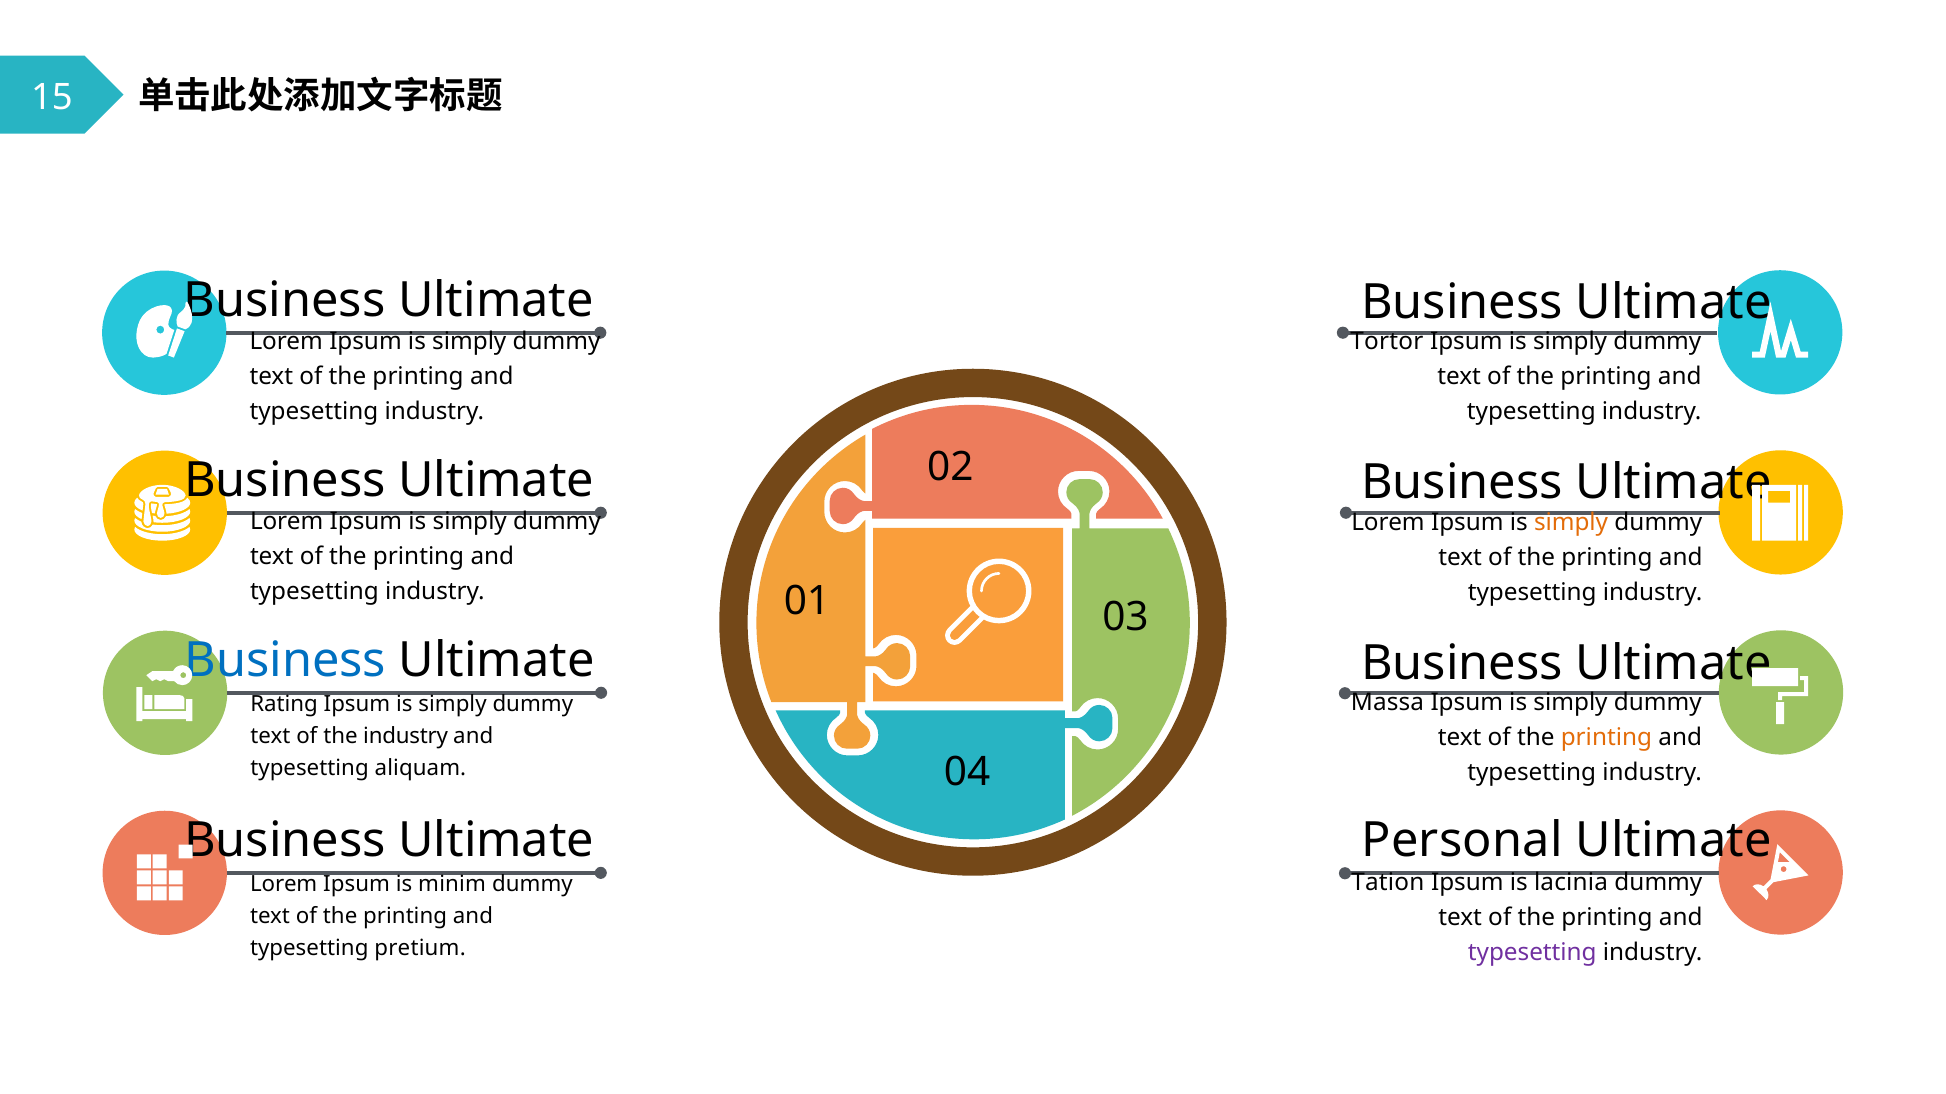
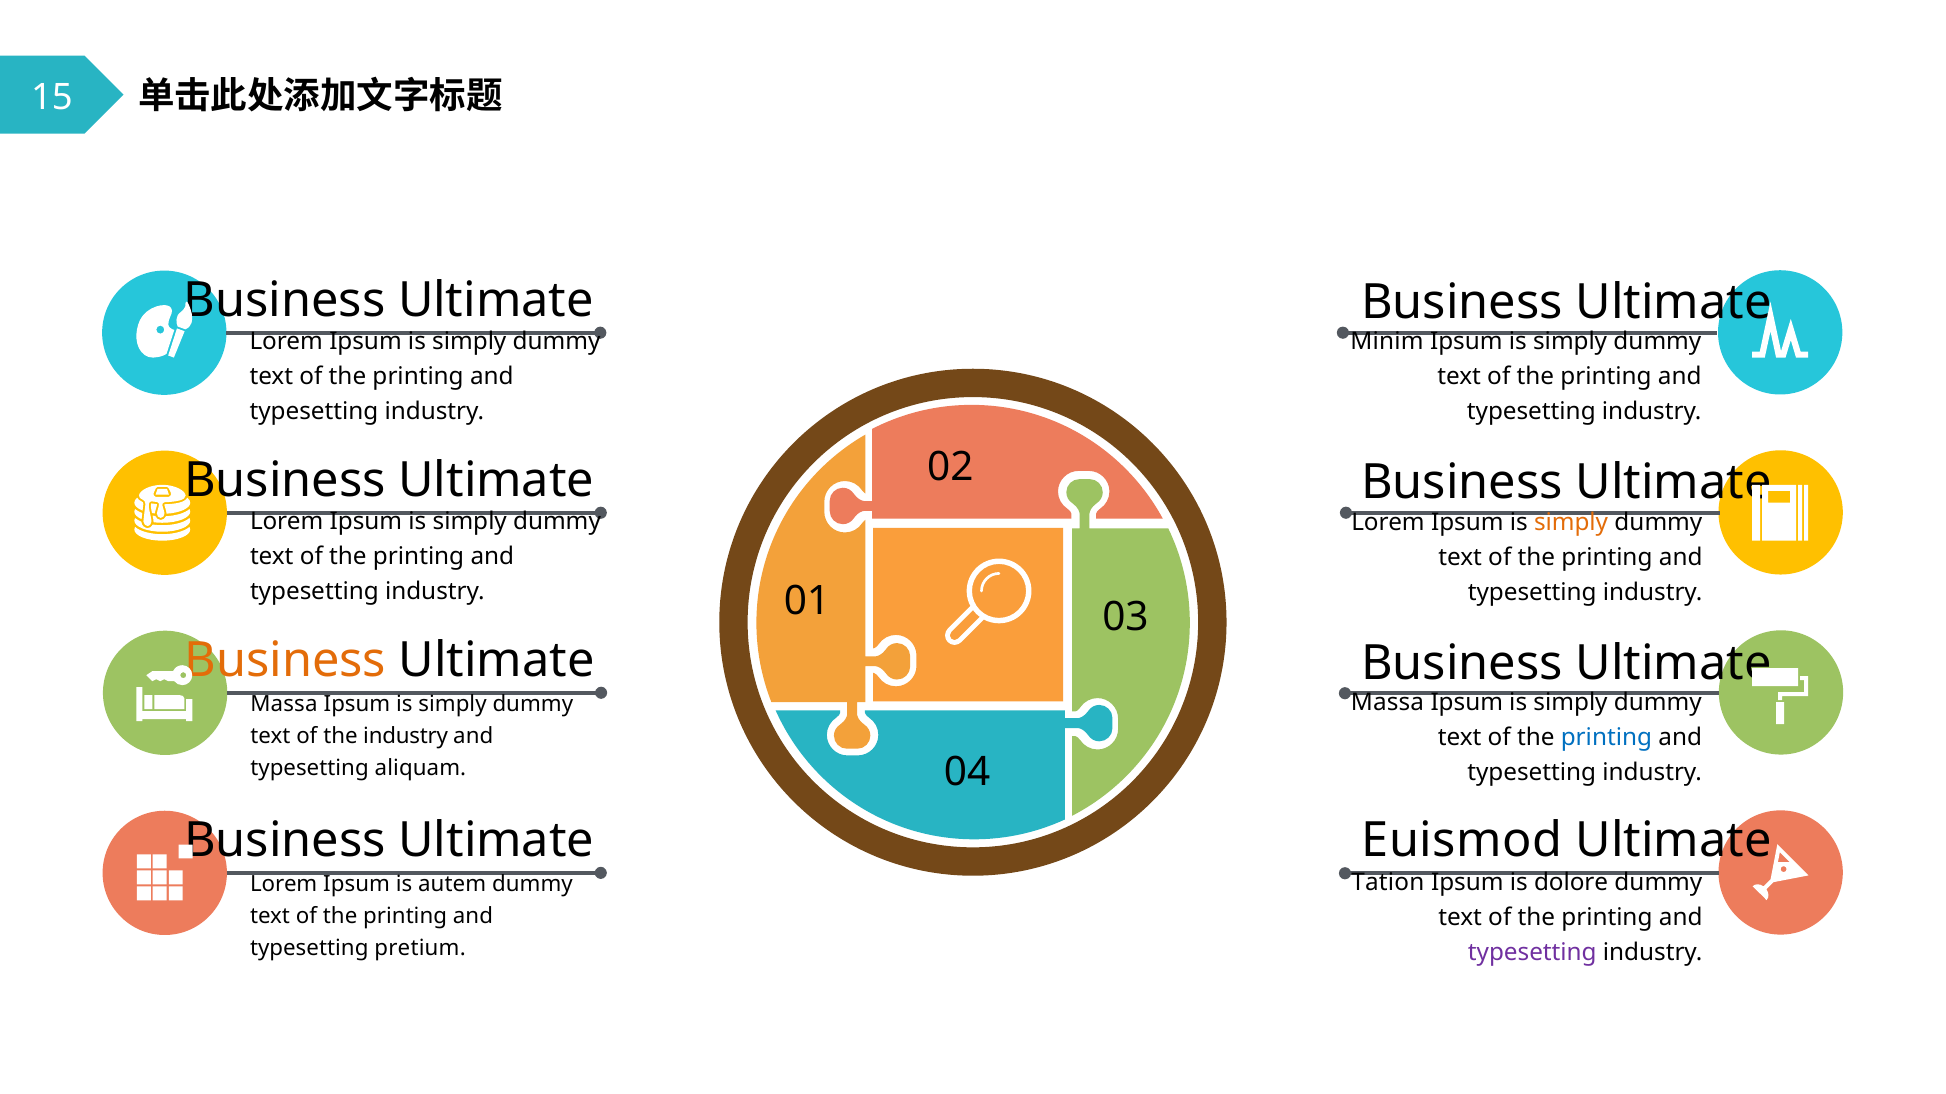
Tortor: Tortor -> Minim (1387, 342)
Business colour: blue -> orange (285, 661)
Rating: Rating -> Massa (284, 705)
printing colour: orange -> blue (1606, 738)
Personal: Personal -> Euismod (1462, 841)
lacinia: lacinia -> dolore (1571, 883)
minim: minim -> autem (452, 885)
